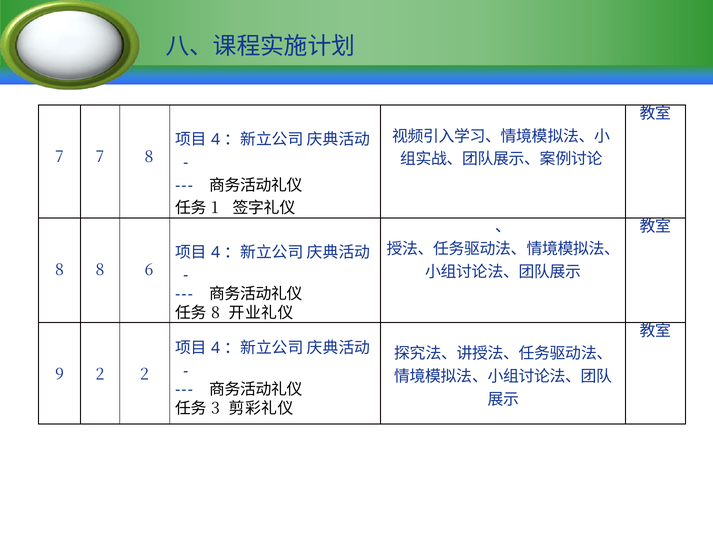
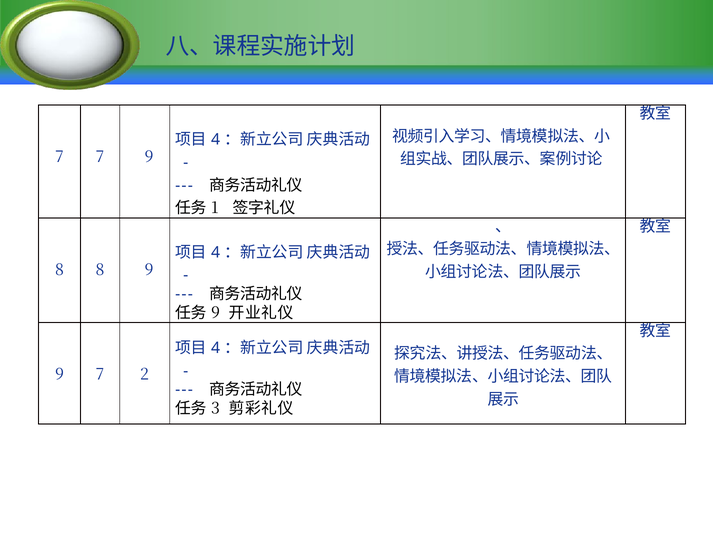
7 8: 8 -> 9 (149, 157)
8 6: 6 -> 9 (149, 270)
8: 8 -> 9 (216, 313)
9 2: 2 -> 7 (100, 374)
